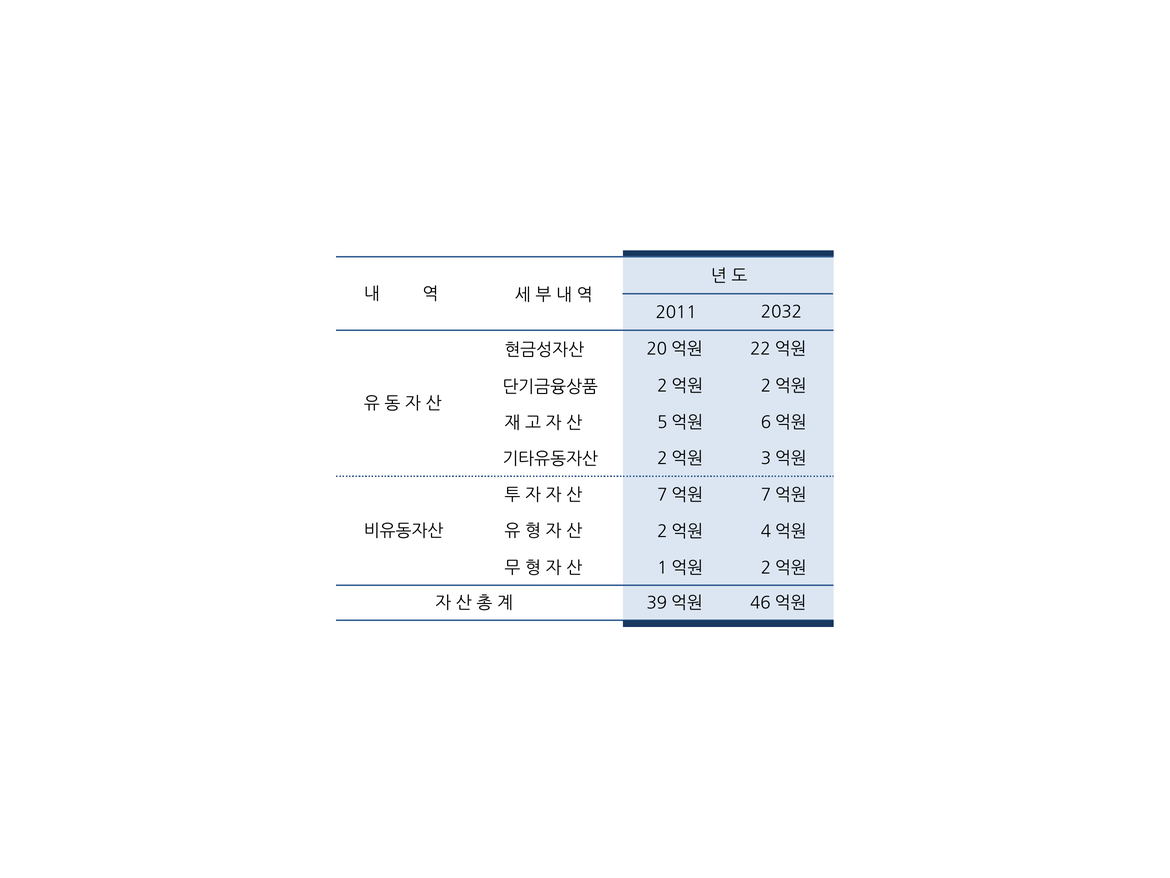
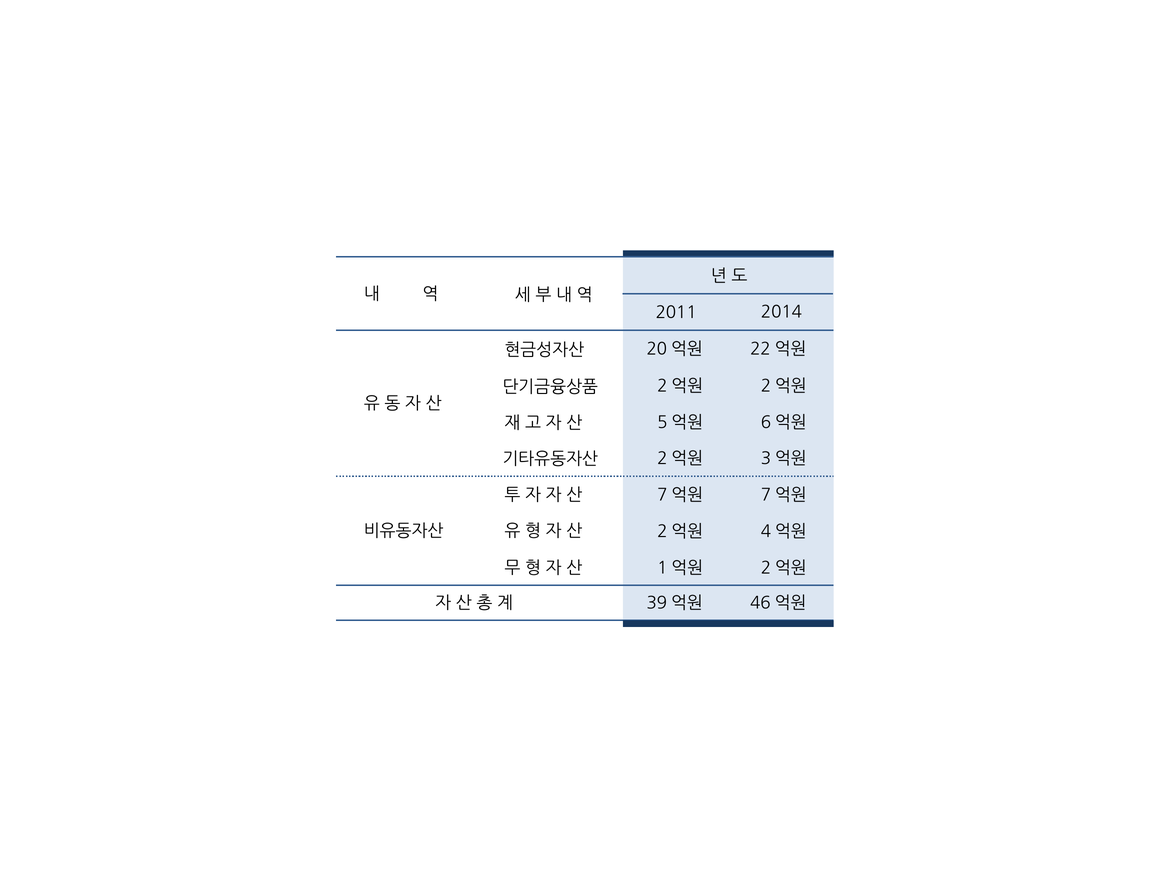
2032: 2032 -> 2014 (781, 312)
